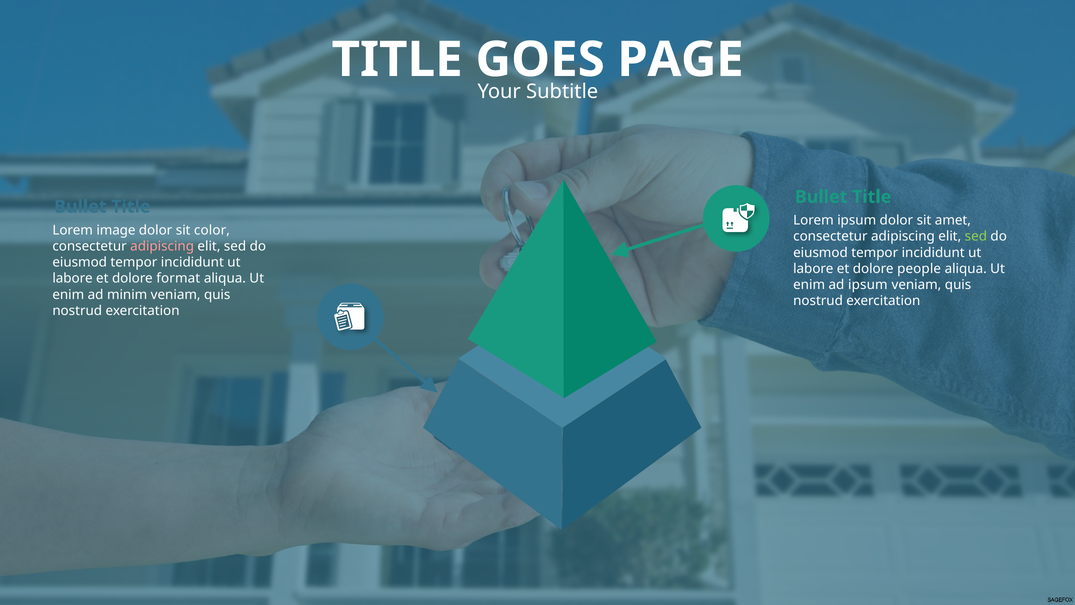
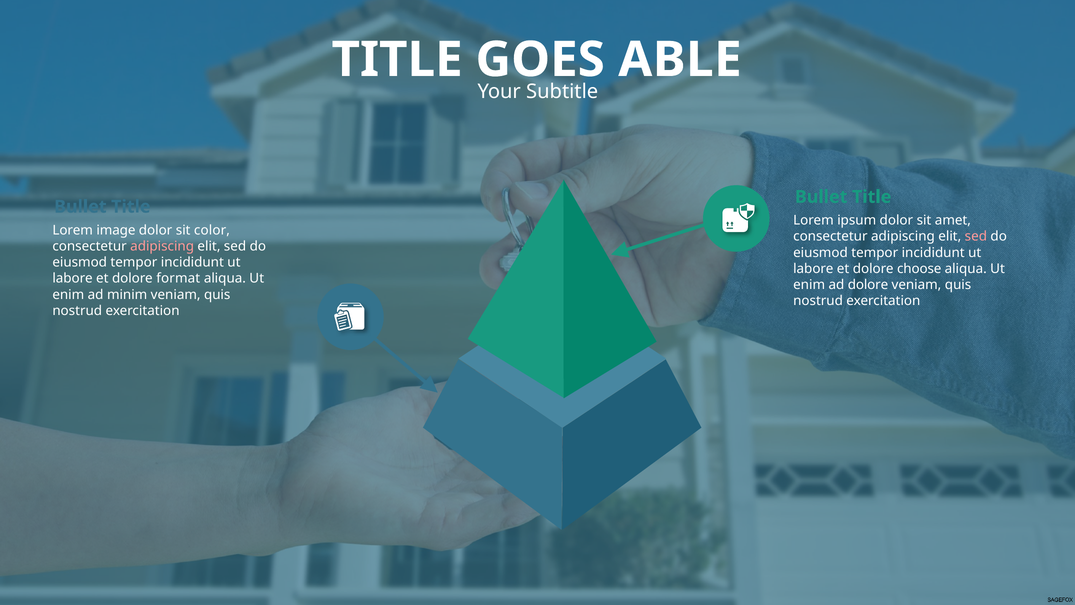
PAGE: PAGE -> ABLE (680, 60)
sed colour: light green -> pink (976, 236)
people: people -> choose (919, 269)
ad ipsum: ipsum -> dolore (868, 285)
